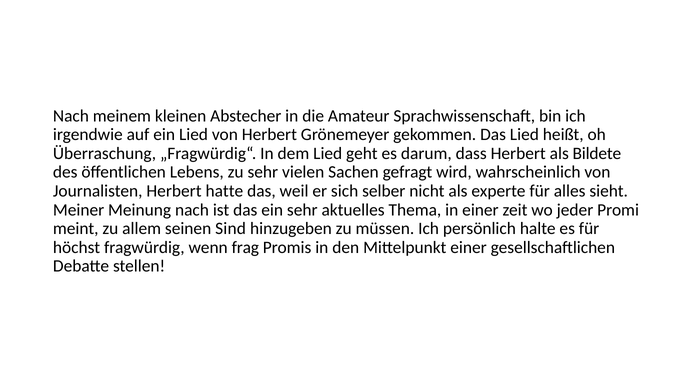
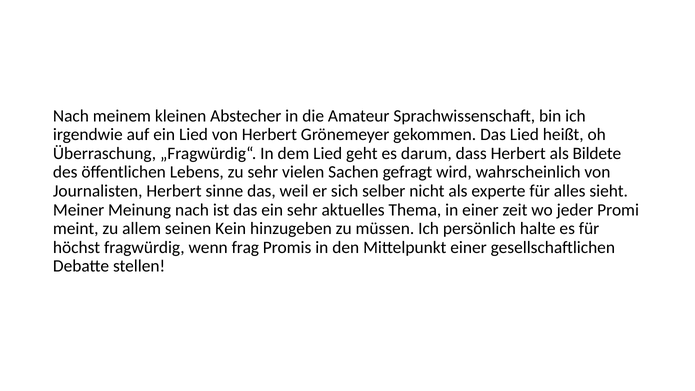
hatte: hatte -> sinne (224, 191)
Sind: Sind -> Kein (231, 228)
